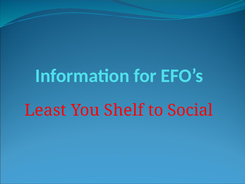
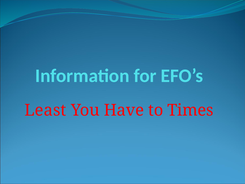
Shelf: Shelf -> Have (124, 110)
Social: Social -> Times (190, 110)
